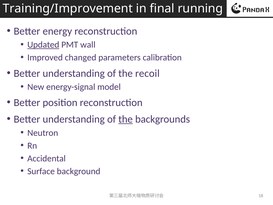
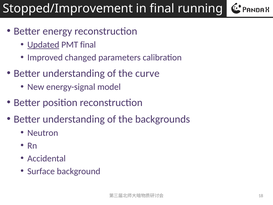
Training/Improvement: Training/Improvement -> Stopped/Improvement (68, 9)
PMT wall: wall -> final (88, 45)
recoil: recoil -> curve (147, 73)
the underline: present -> none (126, 119)
